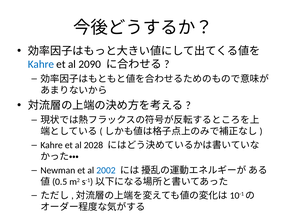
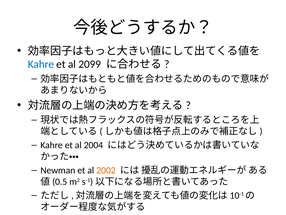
2090: 2090 -> 2099 (90, 64)
2028: 2028 -> 2004 (93, 145)
2002 colour: blue -> orange (106, 170)
